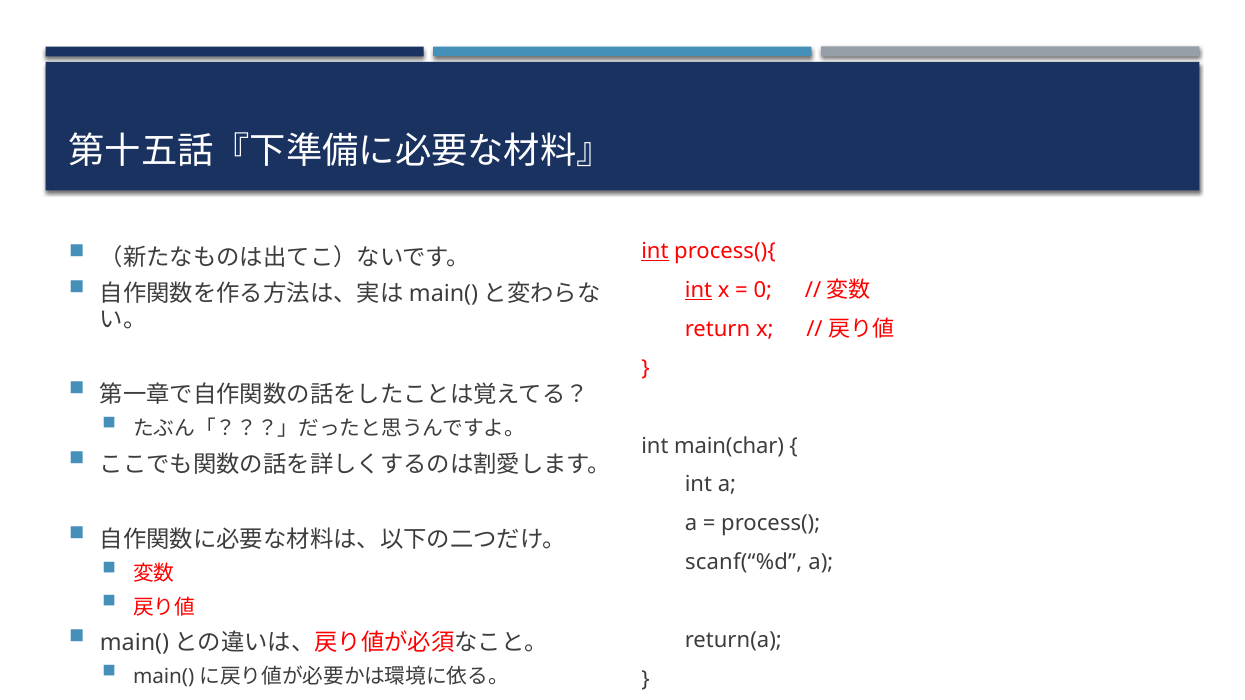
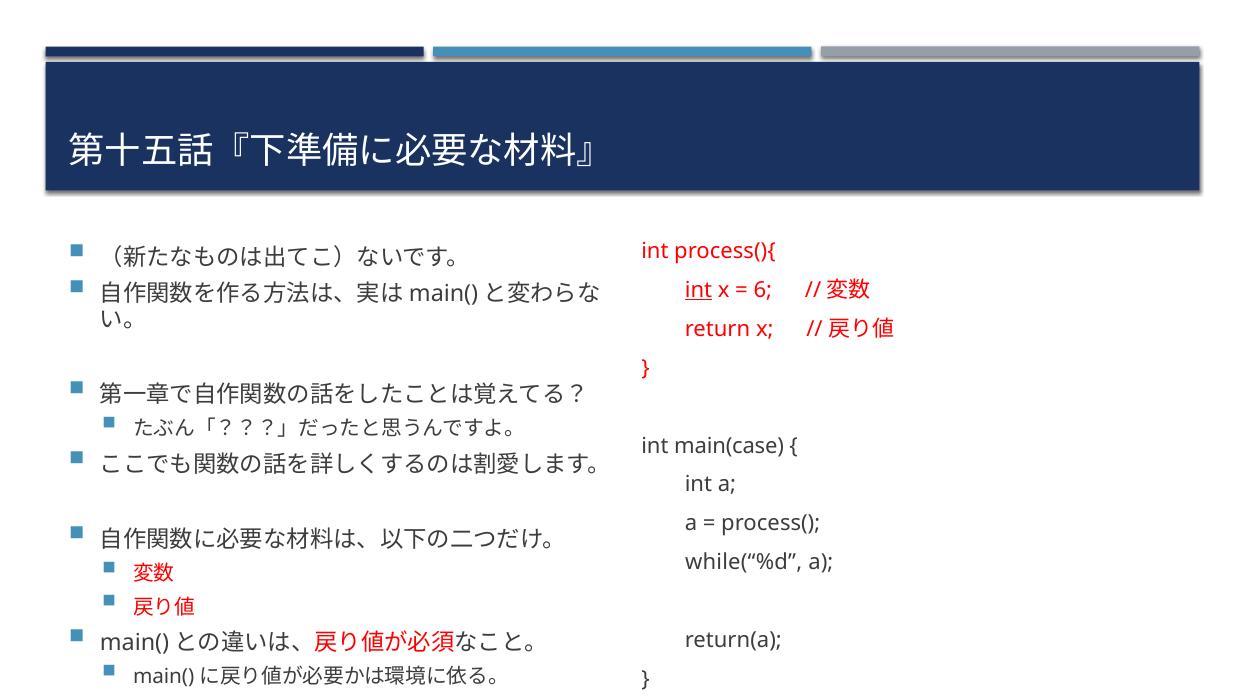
int underline: present -> none (655, 251)
0: 0 -> 6 (763, 290)
main(char: main(char -> main(case (729, 446)
scanf(“%d: scanf(“%d -> while(“%d (744, 563)
